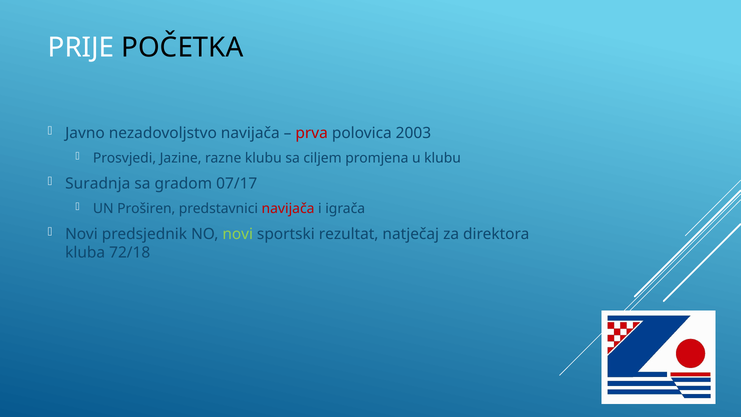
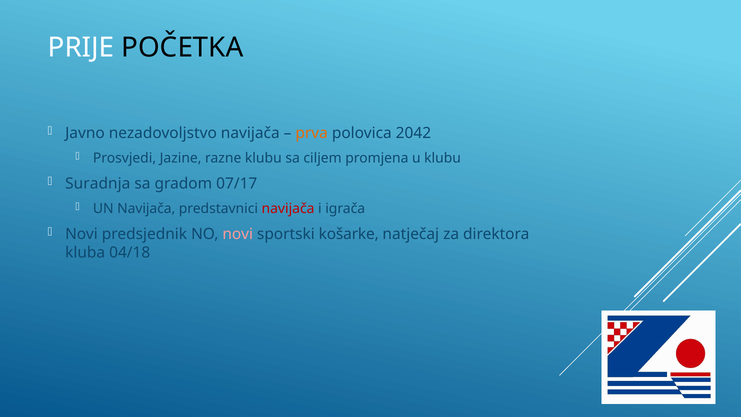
prva colour: red -> orange (312, 133)
2003: 2003 -> 2042 (413, 133)
UN Proširen: Proširen -> Navijača (146, 208)
novi colour: light green -> pink (238, 234)
rezultat: rezultat -> košarke (349, 234)
72/18: 72/18 -> 04/18 (130, 252)
